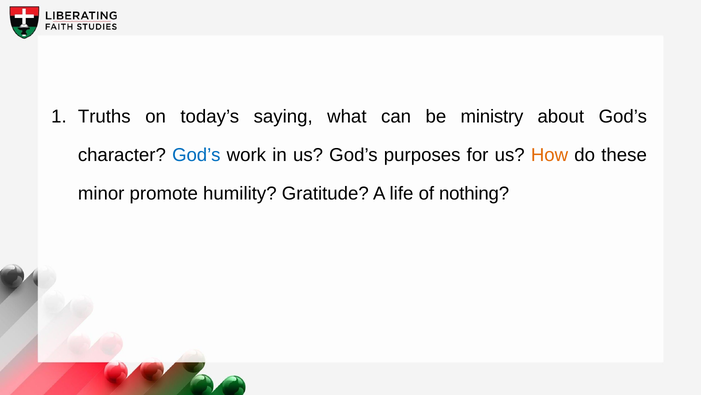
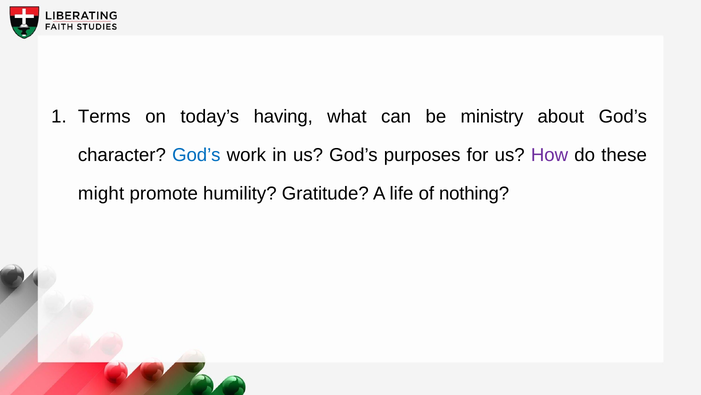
Truths: Truths -> Terms (104, 116)
saying: saying -> having (283, 116)
How colour: orange -> purple (550, 155)
minor: minor -> might (101, 193)
